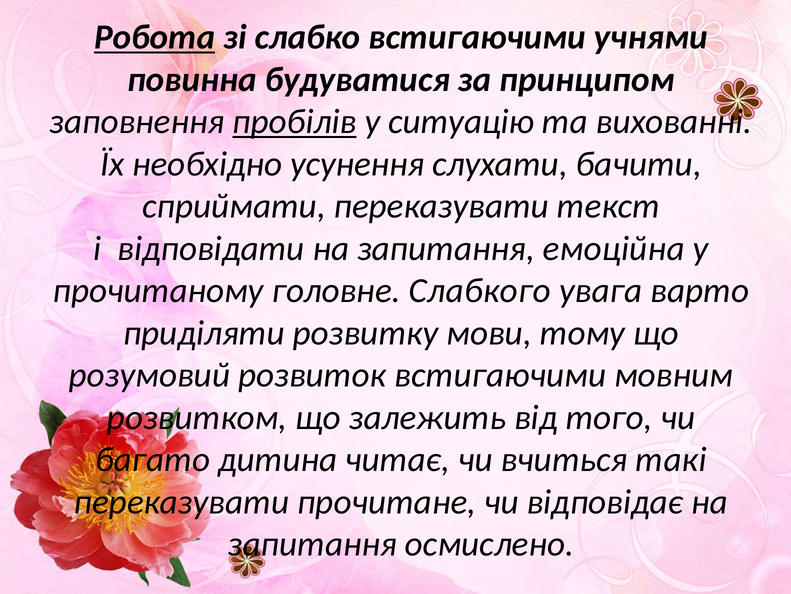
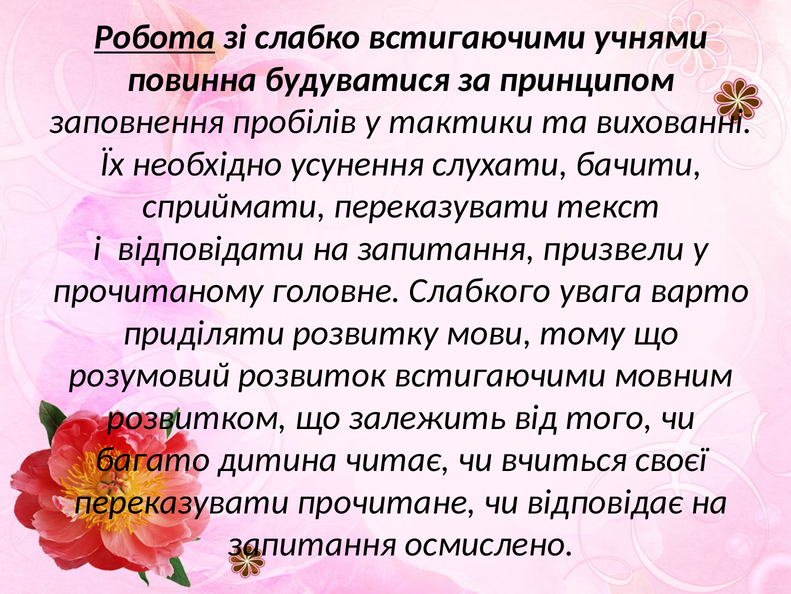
пробілів underline: present -> none (294, 122)
ситуацію: ситуацію -> тактики (461, 122)
емоційна: емоційна -> призвели (614, 248)
такі: такі -> своєї (671, 459)
